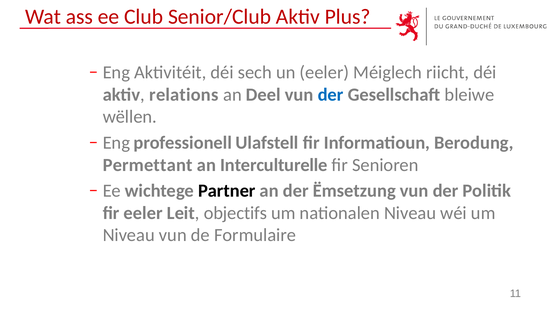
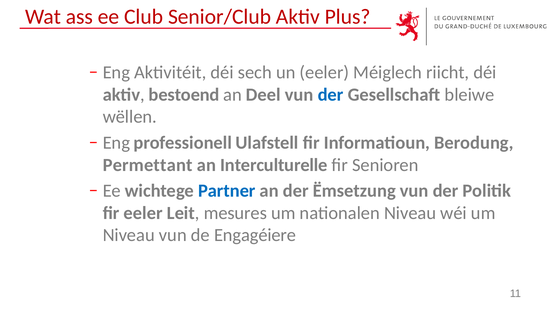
relations: relations -> bestoend (184, 95)
Partner colour: black -> blue (227, 191)
objectifs: objectifs -> mesures (235, 213)
Formulaire: Formulaire -> Engagéiere (255, 235)
